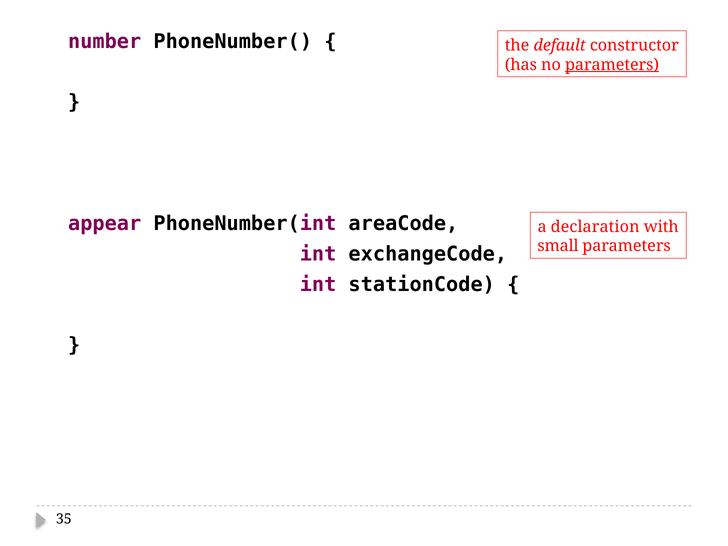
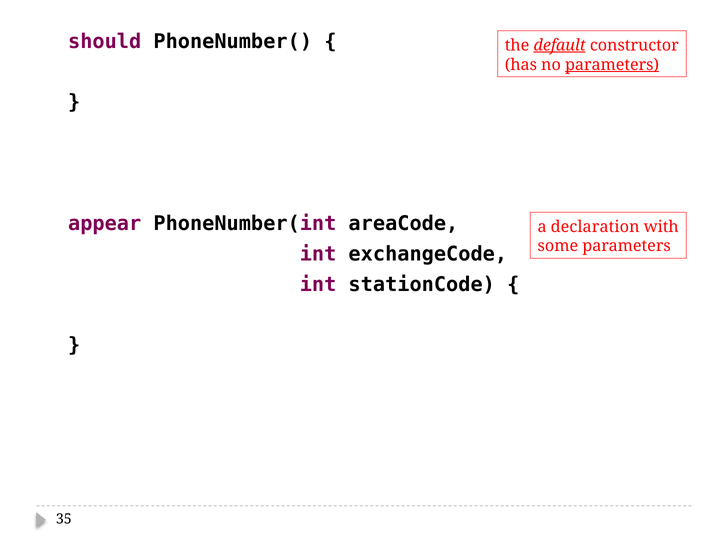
number: number -> should (105, 42)
default underline: none -> present (560, 45)
small: small -> some (558, 246)
